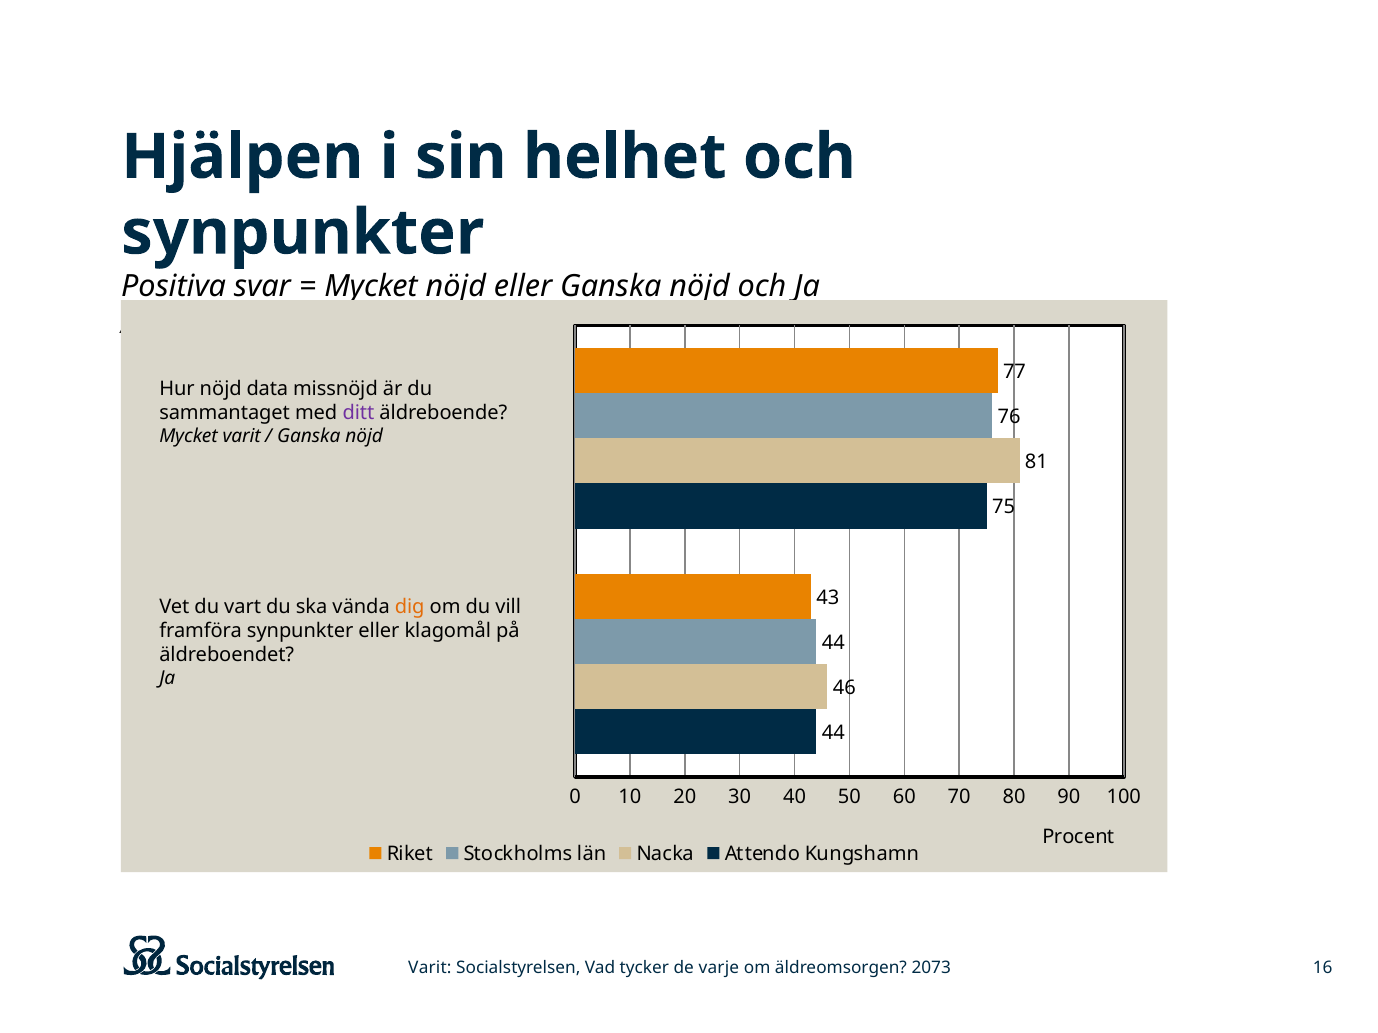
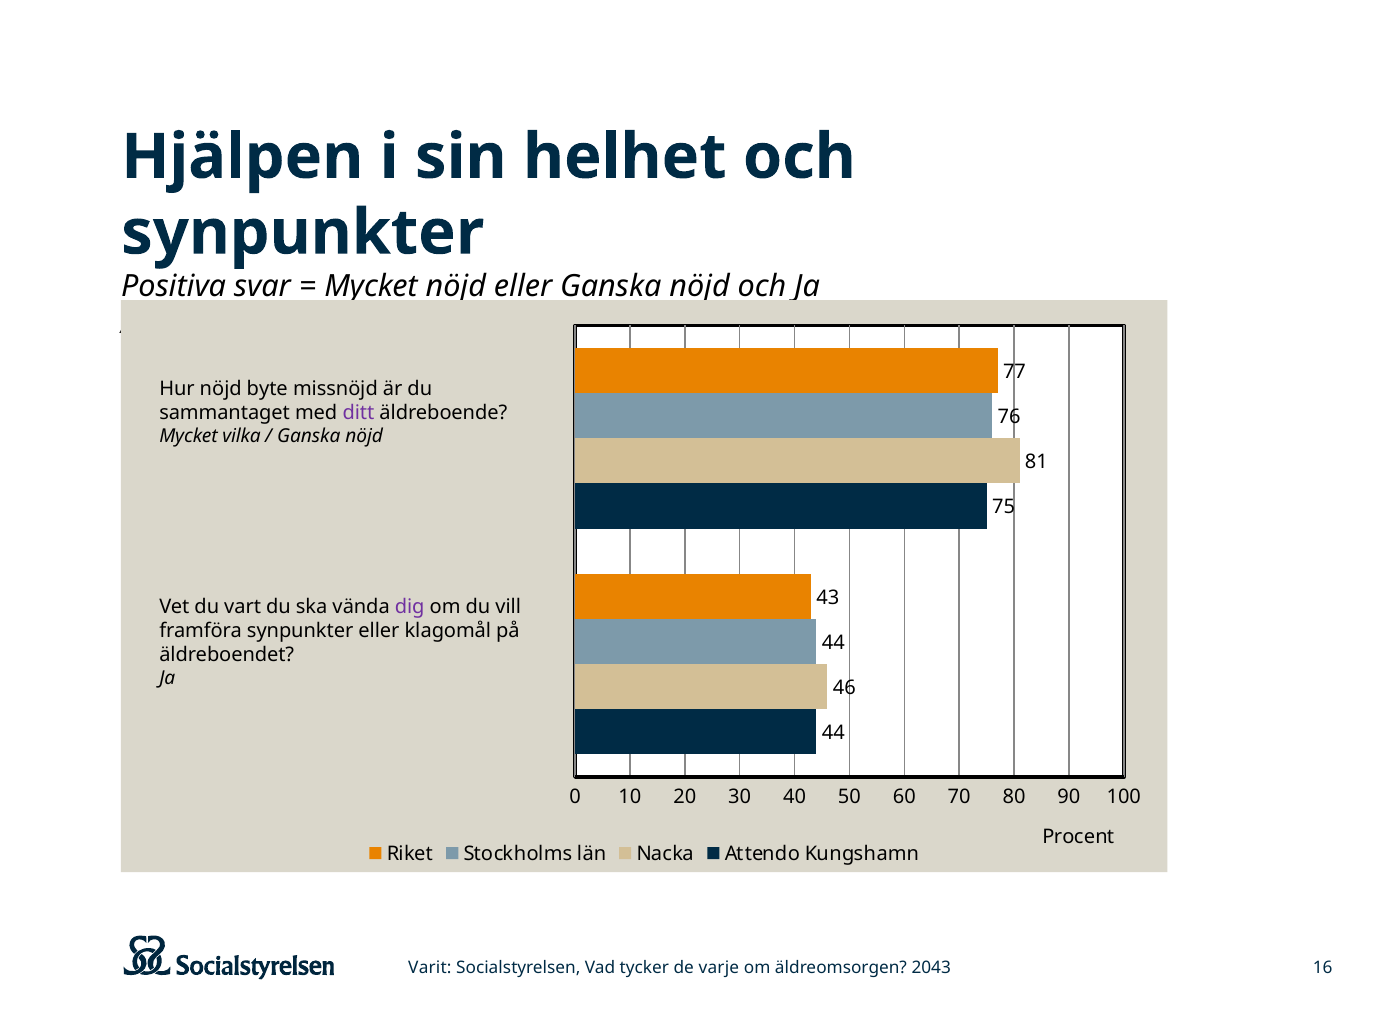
data: data -> byte (267, 389)
Mycket varit: varit -> vilka (242, 437)
dig colour: orange -> purple (410, 607)
2073: 2073 -> 2043 (931, 969)
